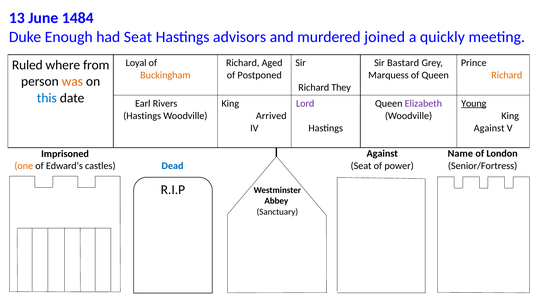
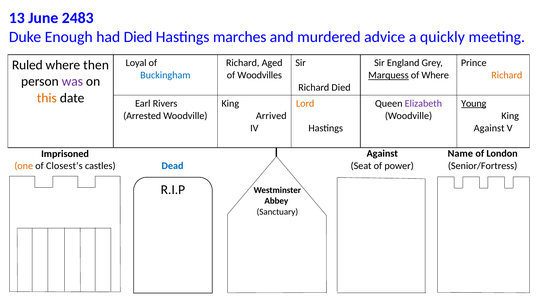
1484: 1484 -> 2483 (78, 18)
had Seat: Seat -> Died (138, 37)
advisors: advisors -> marches (240, 37)
joined: joined -> advice (385, 37)
Bastard: Bastard -> England (403, 63)
from: from -> then (96, 65)
Buckingham colour: orange -> blue (165, 75)
Postponed: Postponed -> Woodvilles (260, 75)
Marquess underline: none -> present (388, 75)
of Queen: Queen -> Where (435, 75)
was colour: orange -> purple (72, 82)
Richard They: They -> Died (341, 88)
this colour: blue -> orange (47, 98)
Lord colour: purple -> orange (305, 103)
Hastings: Hastings -> Arrested (142, 116)
Edward’s: Edward’s -> Closest’s (64, 166)
